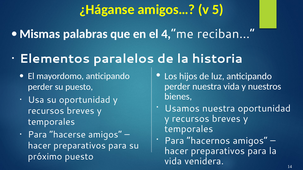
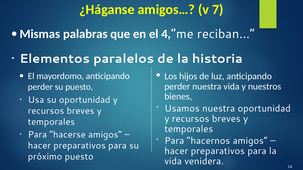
5: 5 -> 7 (218, 9)
